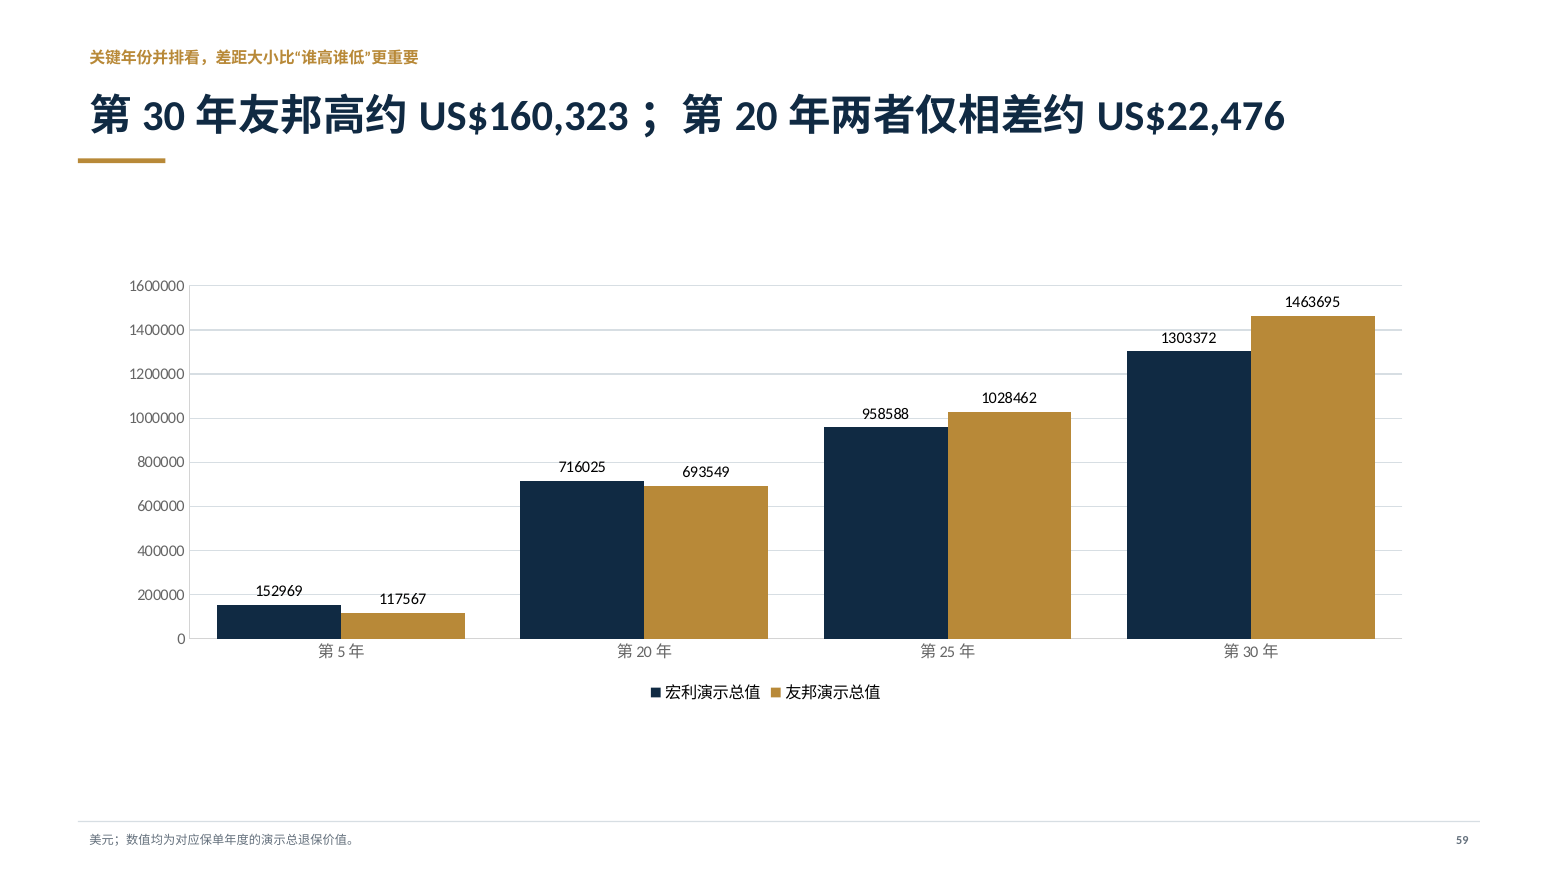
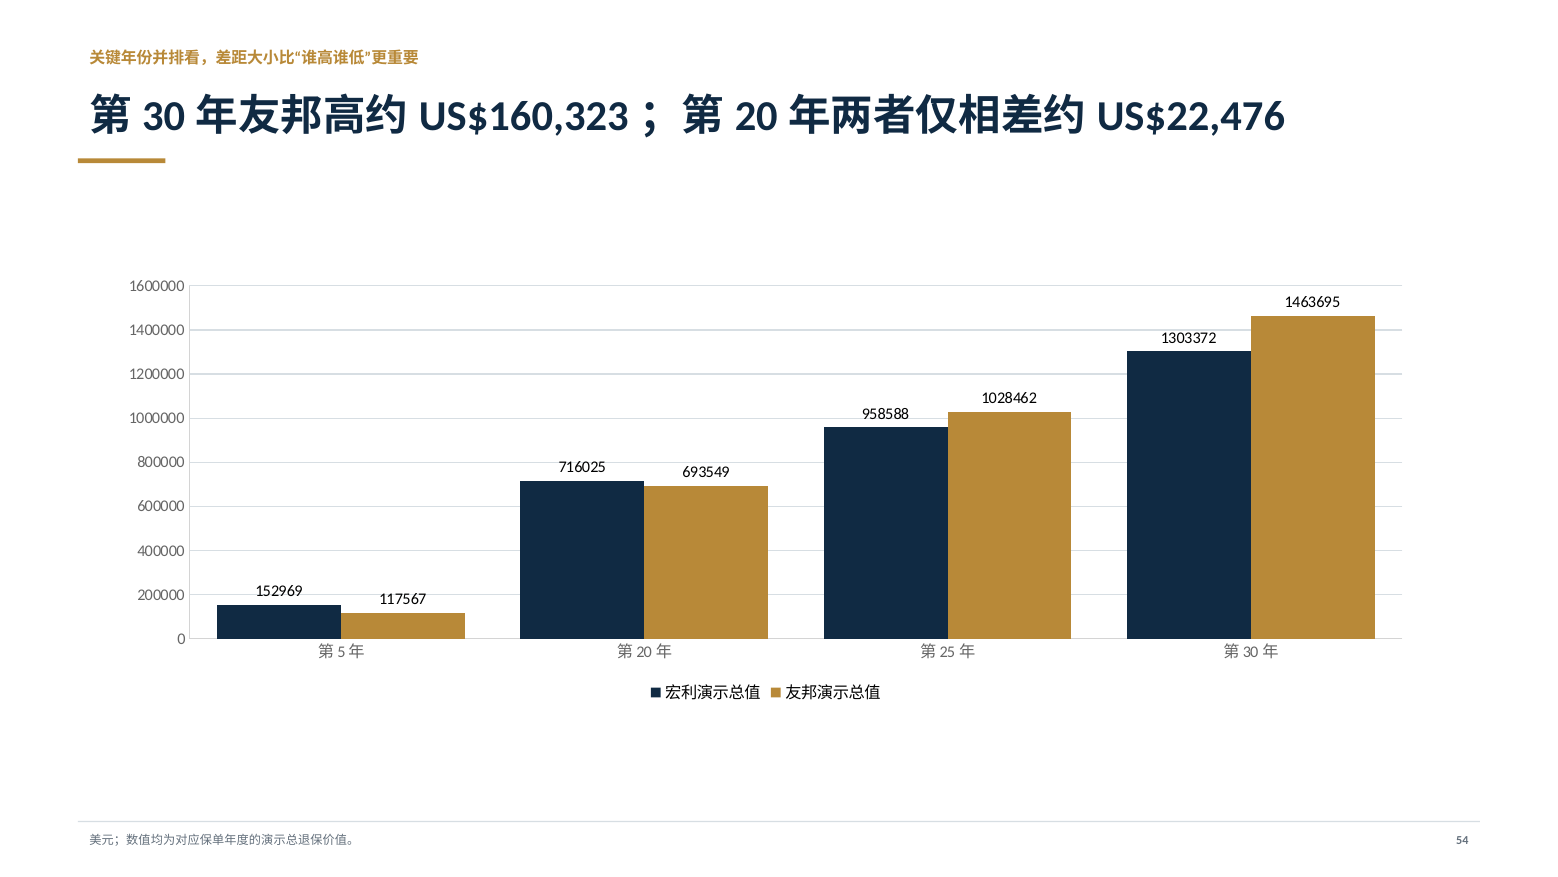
59: 59 -> 54 (1462, 839)
